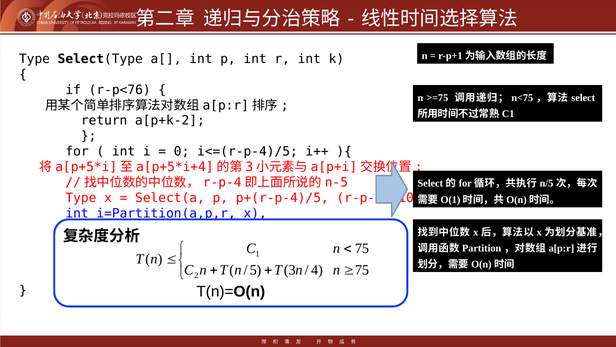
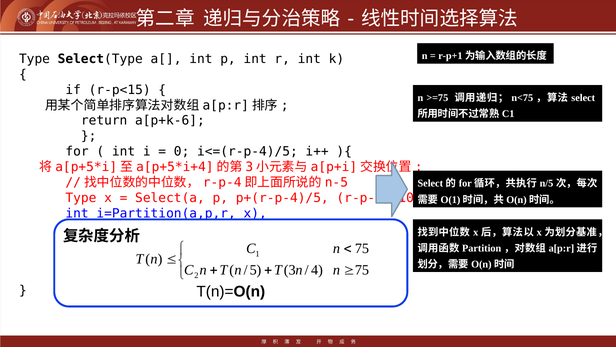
r-p<76: r-p<76 -> r-p<15 (120, 90)
a[p+k-2: a[p+k-2 -> a[p+k-6 (170, 121)
